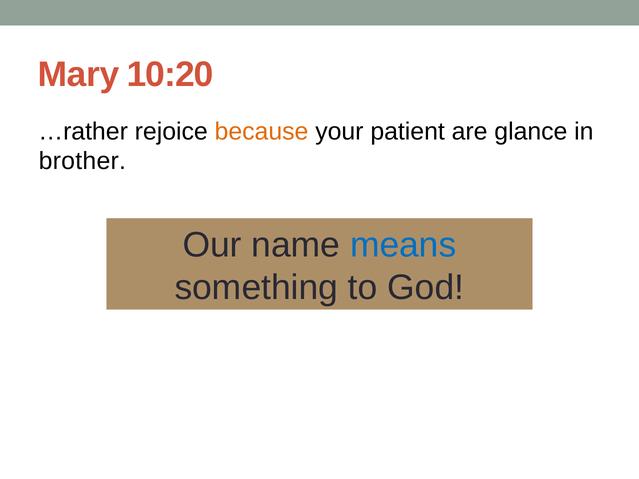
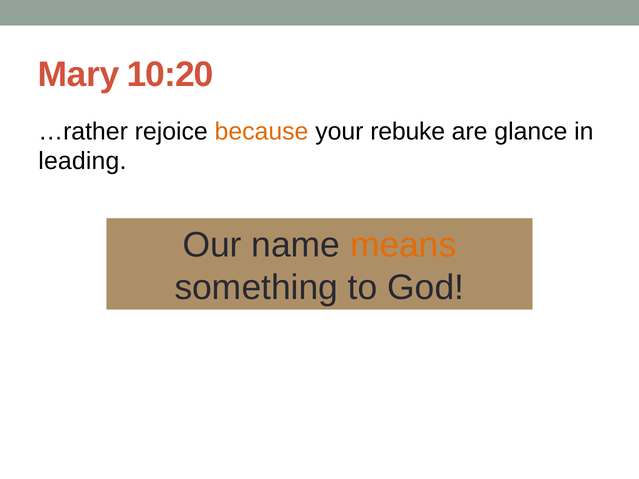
patient: patient -> rebuke (408, 132)
brother: brother -> leading (82, 161)
means colour: blue -> orange (403, 245)
